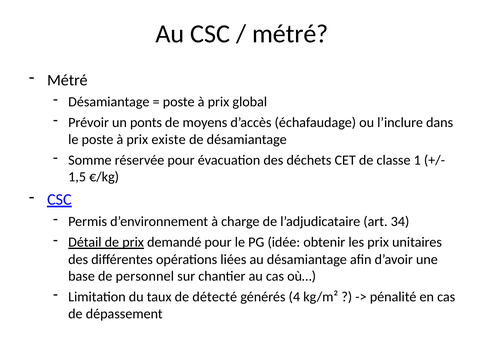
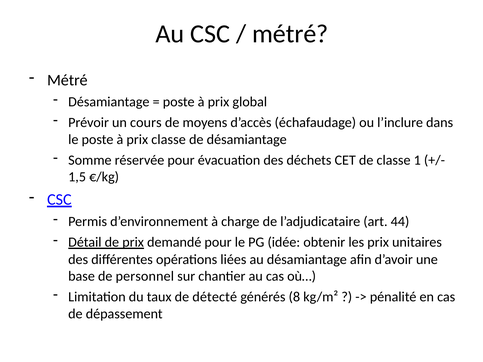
ponts: ponts -> cours (146, 123)
prix existe: existe -> classe (169, 140)
34: 34 -> 44 (400, 222)
4: 4 -> 8 (294, 297)
